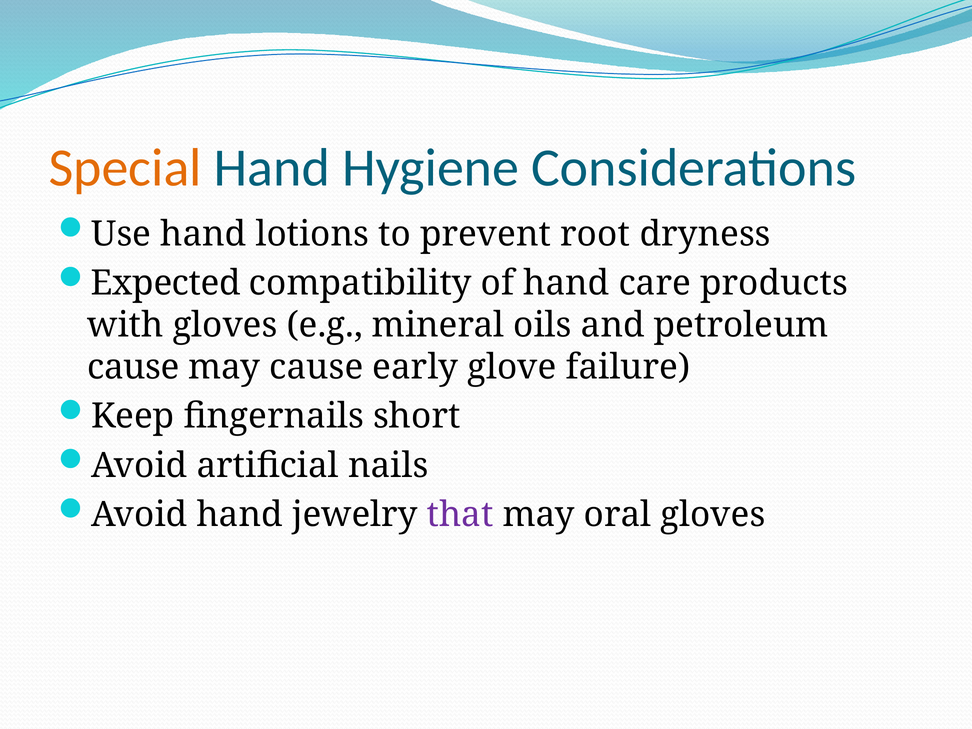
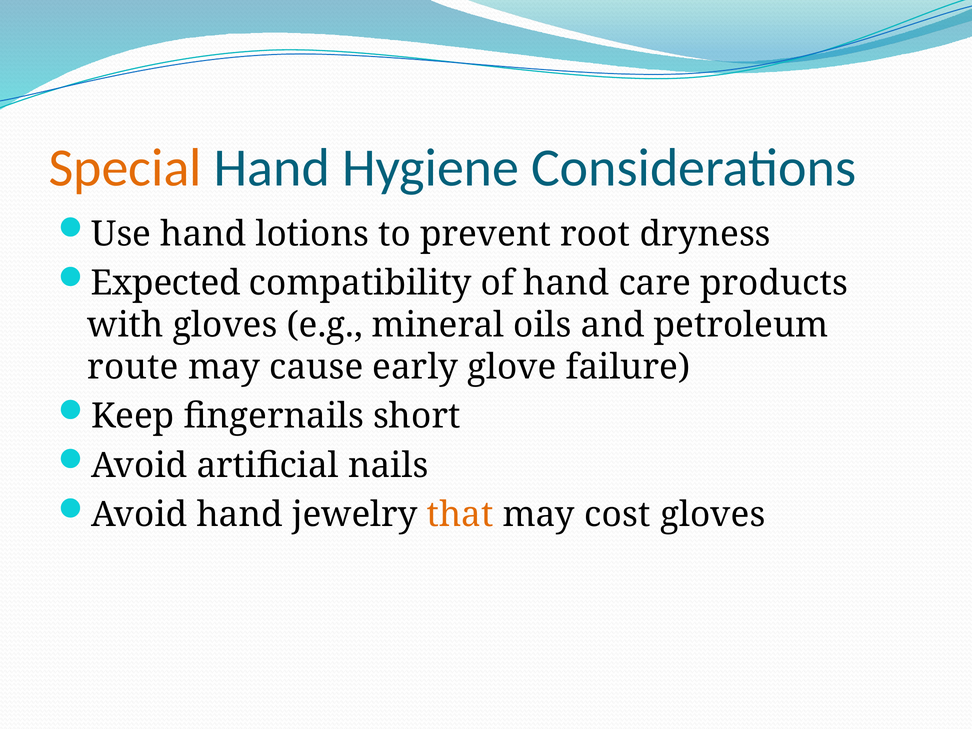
cause: cause -> route (133, 367)
that colour: purple -> orange (460, 515)
oral: oral -> cost (617, 515)
